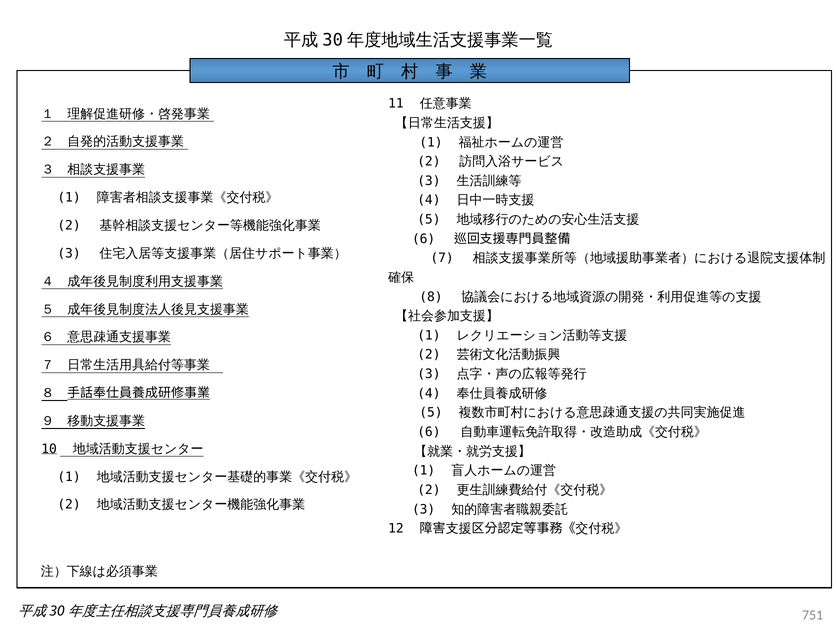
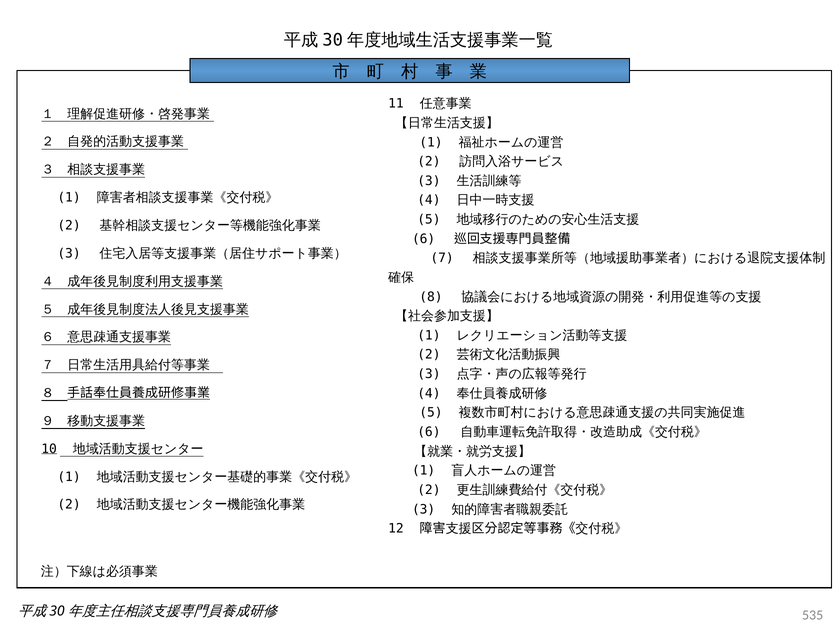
751: 751 -> 535 (813, 615)
